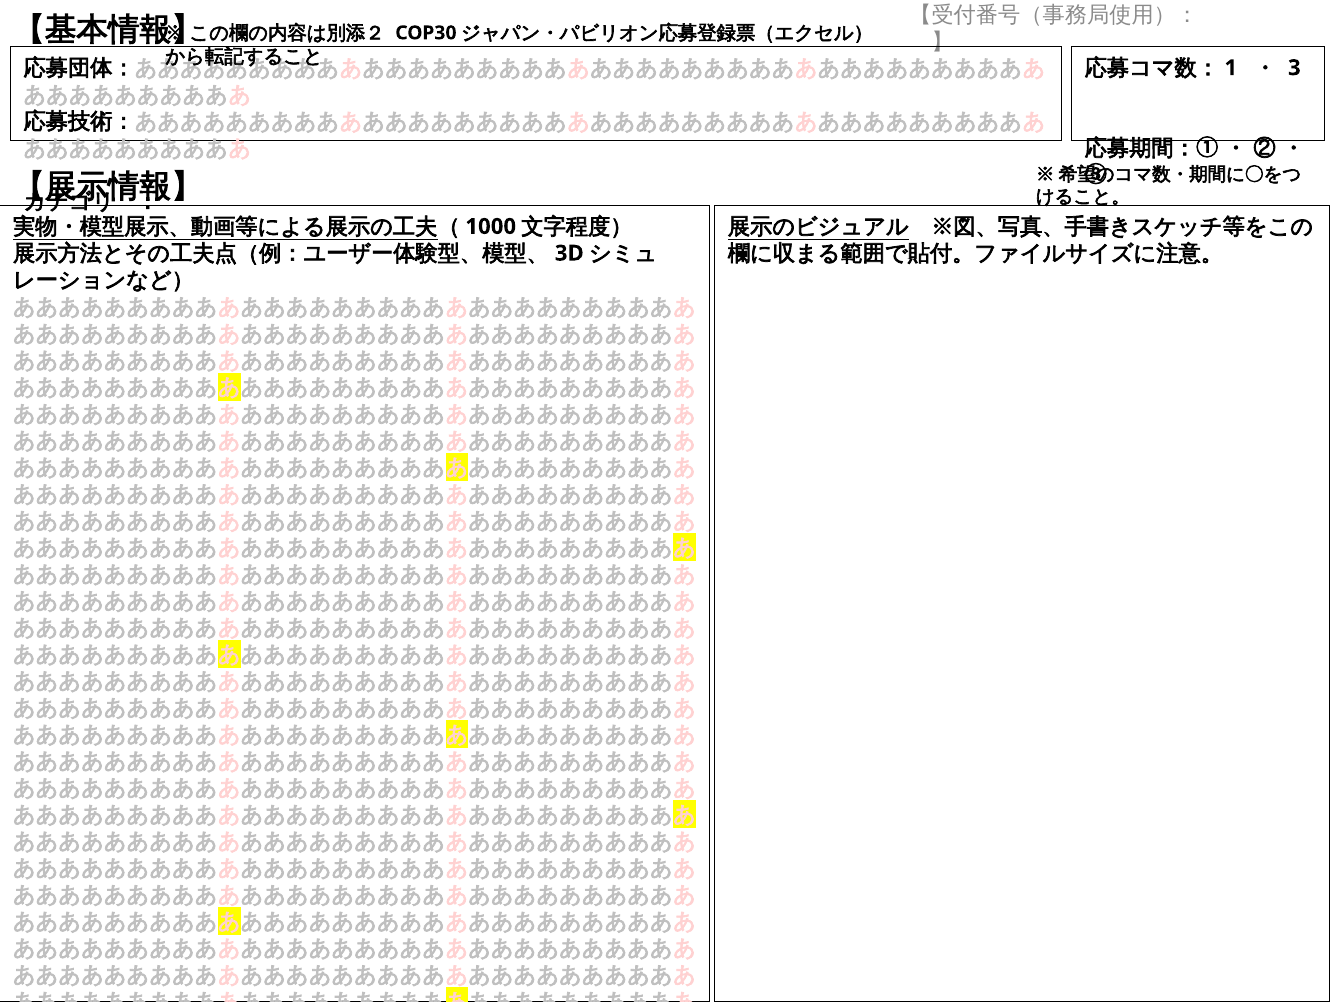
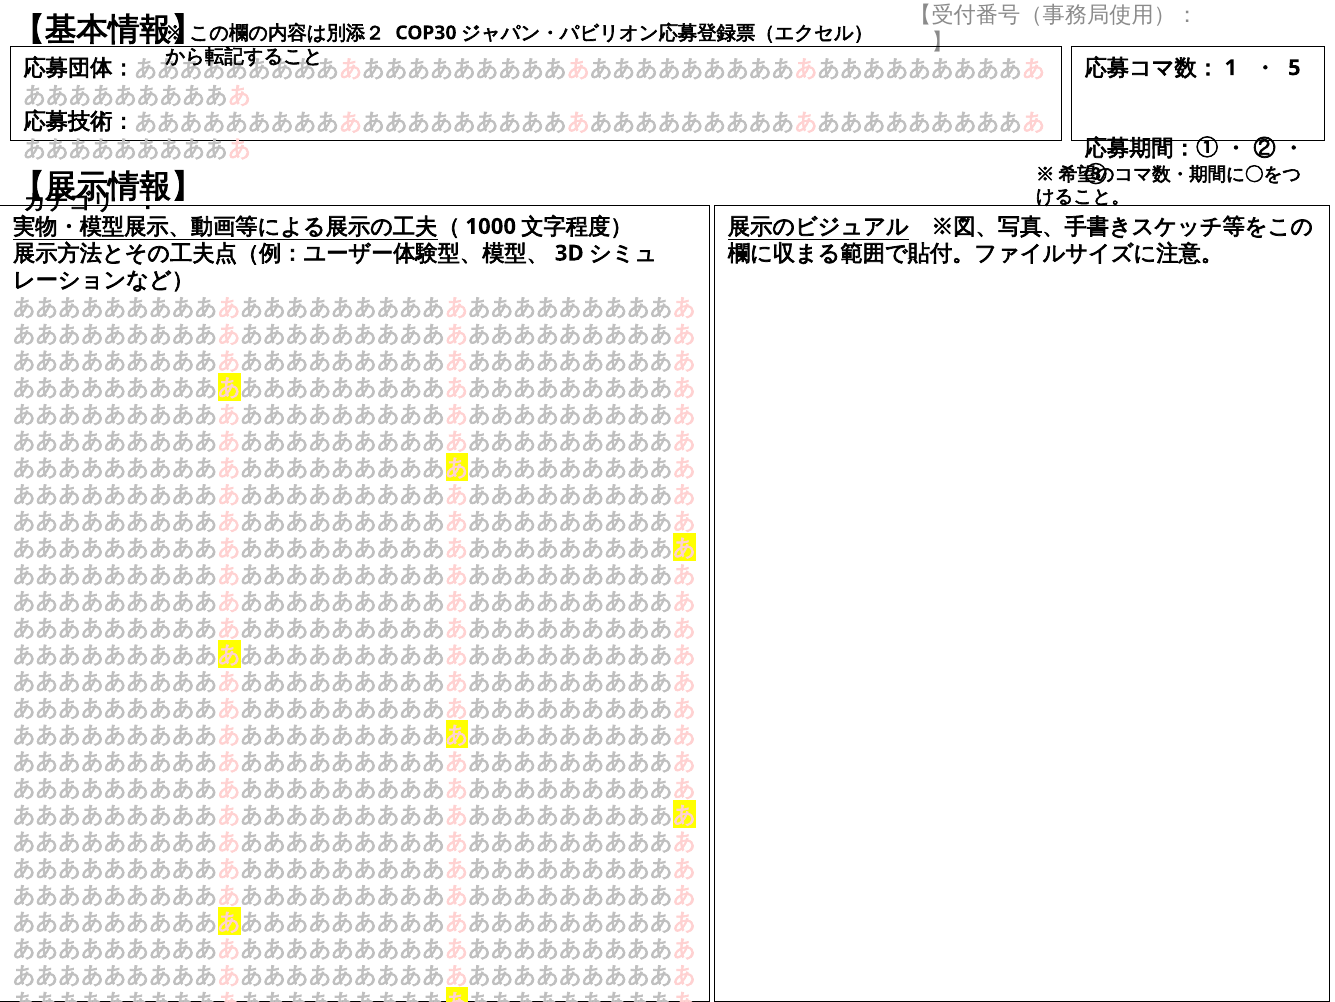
3: 3 -> 5 (1294, 68)
